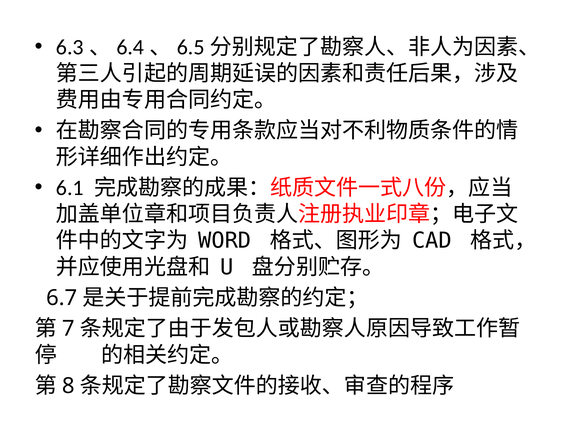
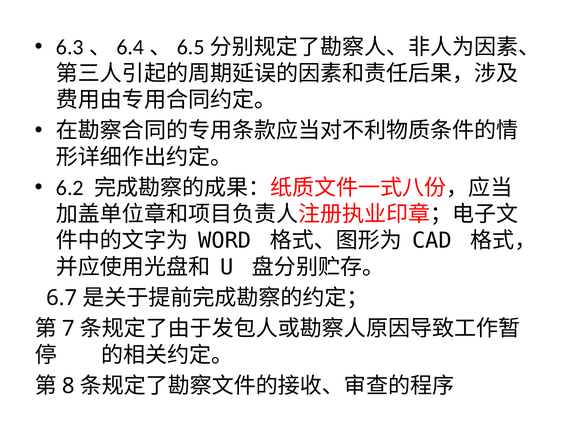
6.1: 6.1 -> 6.2 (70, 188)
